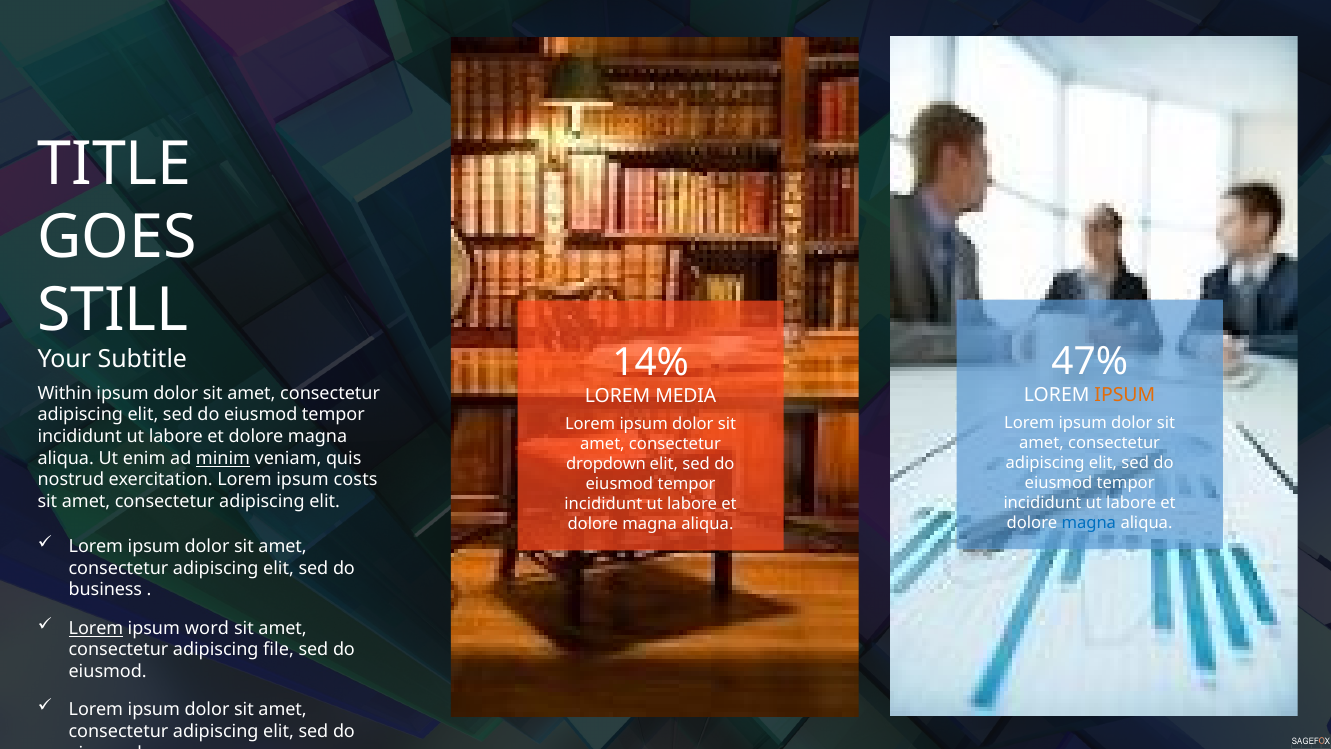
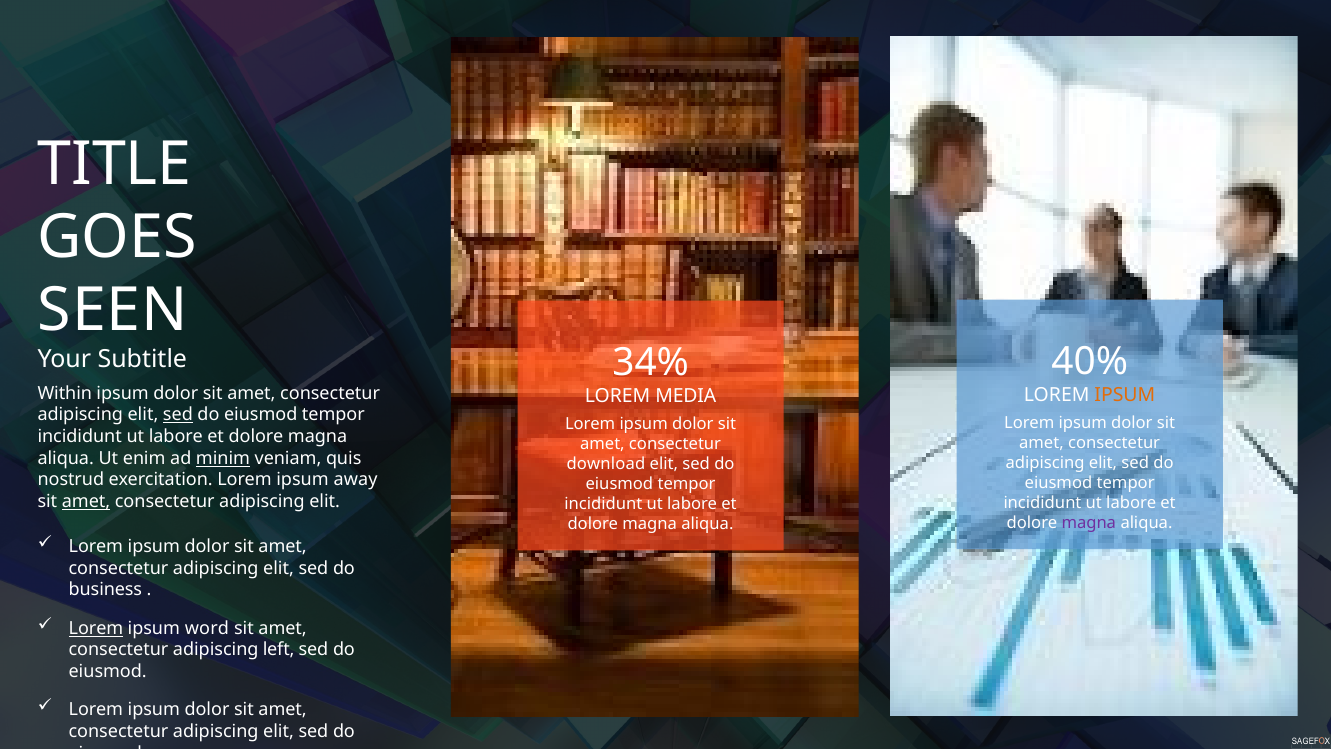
STILL: STILL -> SEEN (113, 310)
47%: 47% -> 40% (1090, 361)
14%: 14% -> 34% (651, 362)
sed underline: none -> present (178, 415)
dropdown: dropdown -> download (606, 464)
costs: costs -> away (356, 480)
amet underline: none -> present (86, 501)
magna colour: blue -> purple (1089, 523)
file: file -> left (279, 650)
